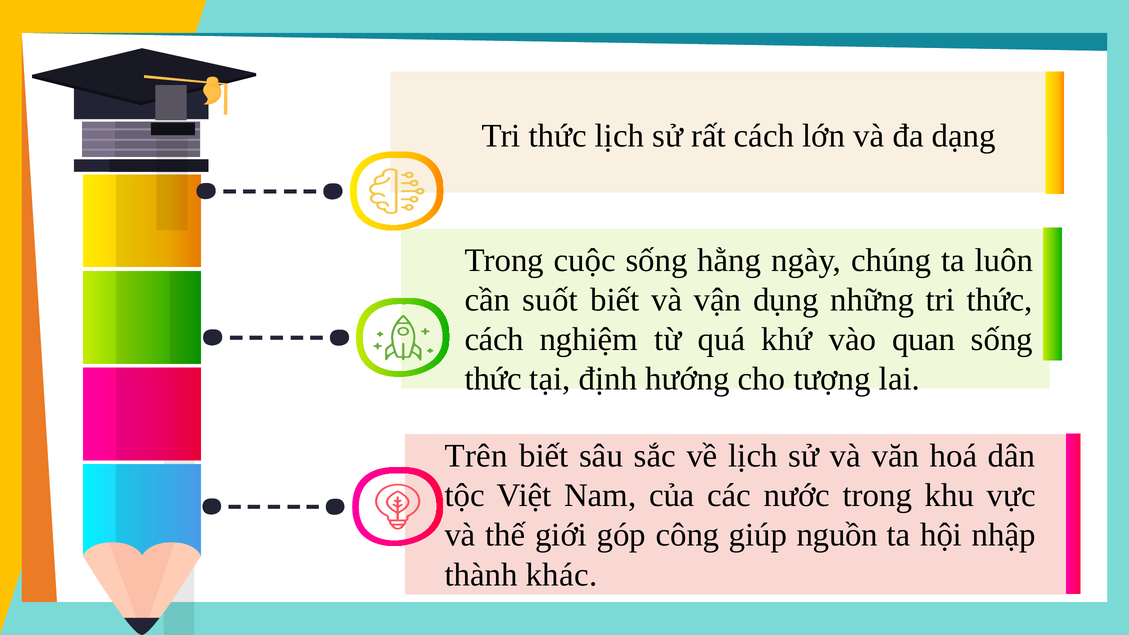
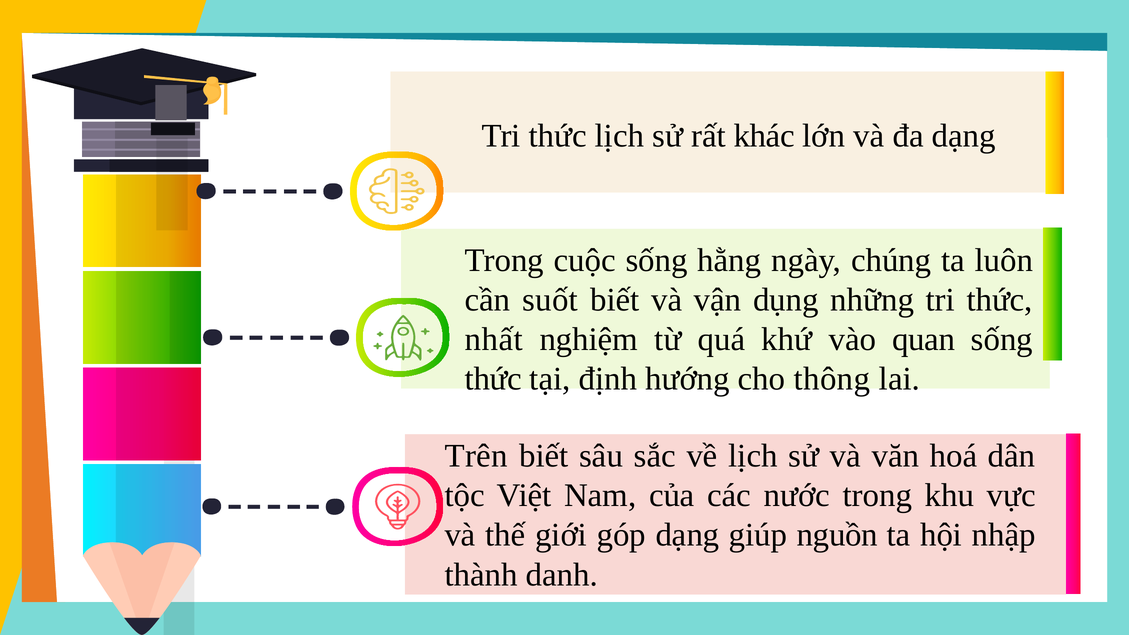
rất cách: cách -> khác (764, 136)
cách: cách -> nhất (494, 339)
tượng: tượng -> thông (832, 379)
góp công: công -> dạng (687, 535)
khác: khác -> danh (562, 575)
